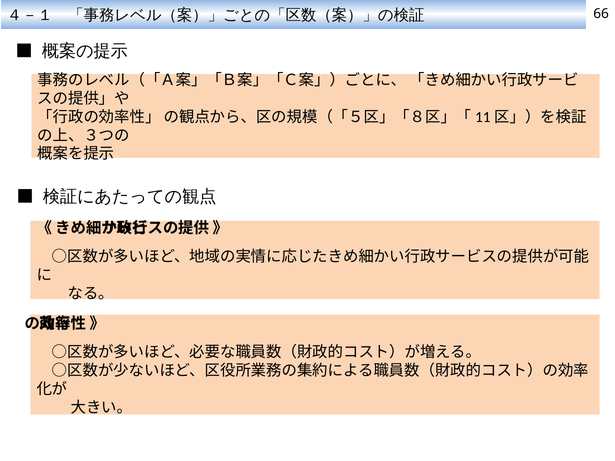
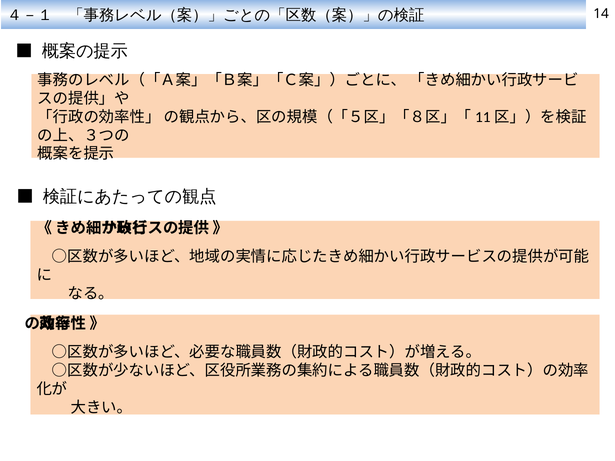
66: 66 -> 14 (601, 14)
